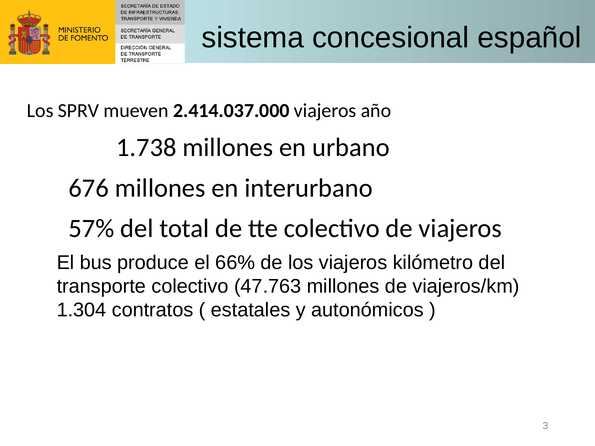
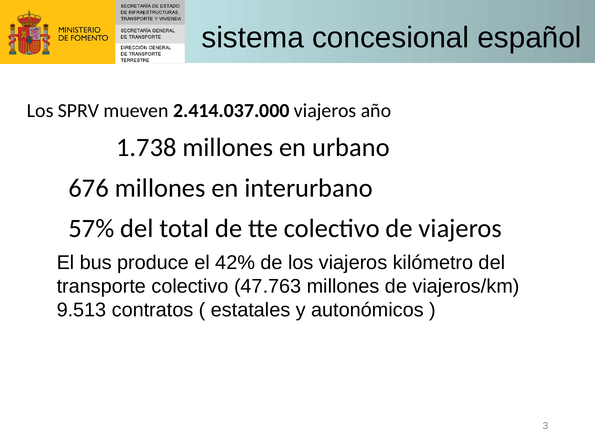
66%: 66% -> 42% (235, 263)
1.304: 1.304 -> 9.513 (81, 310)
